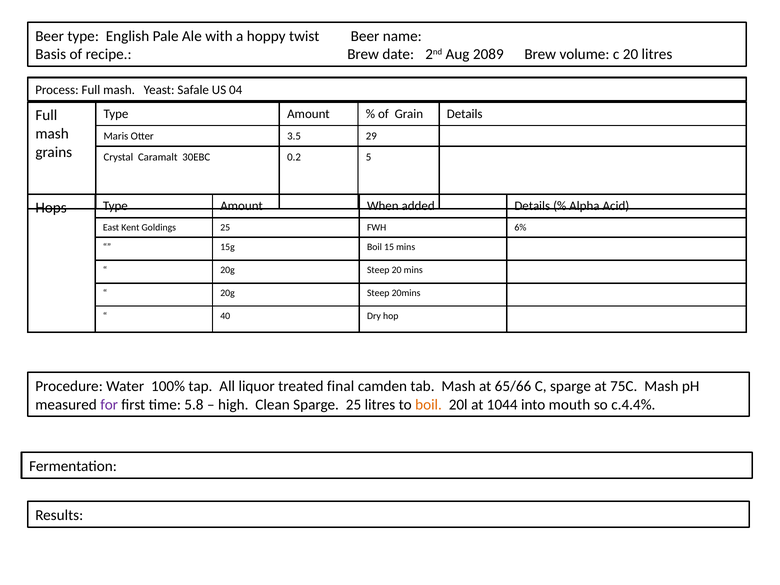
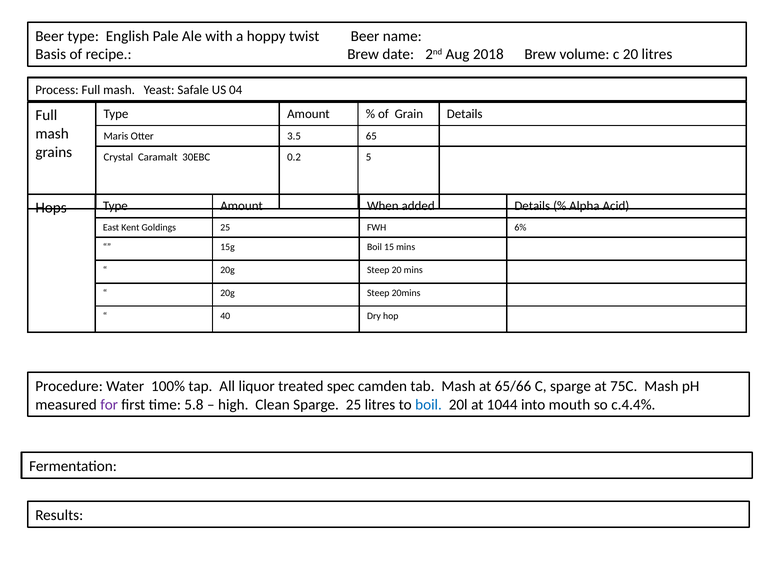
2089: 2089 -> 2018 (488, 54)
29: 29 -> 65 (371, 136)
final: final -> spec (341, 386)
boil colour: orange -> blue (429, 405)
